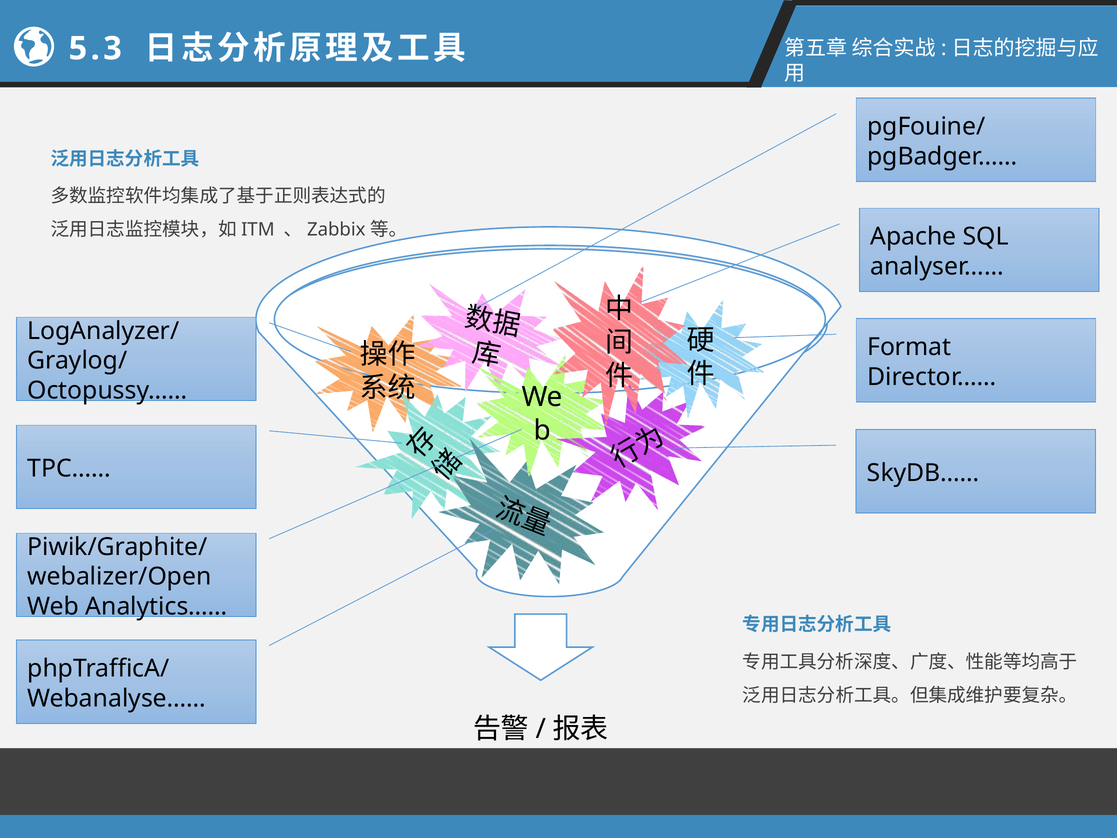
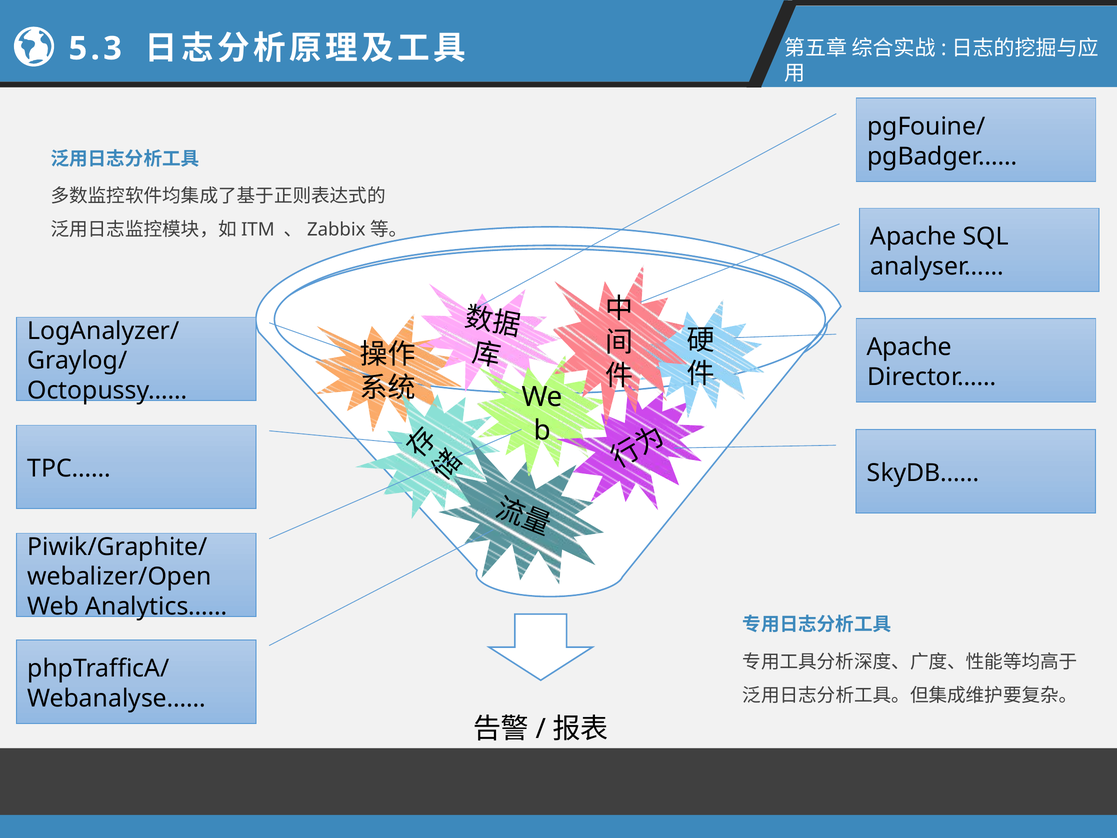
Format: Format -> Apache (909, 347)
